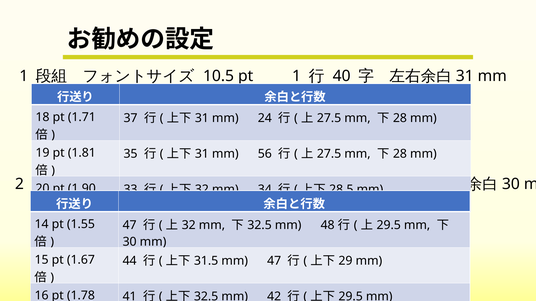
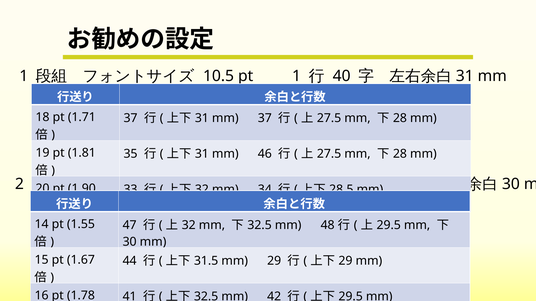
mm 24: 24 -> 37 (265, 118)
56: 56 -> 46 (265, 154)
mm 47: 47 -> 29 (274, 261)
